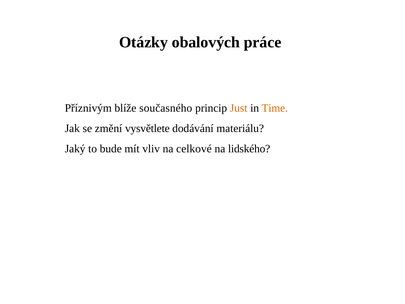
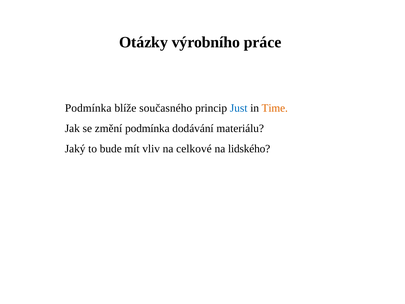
obalových: obalových -> výrobního (206, 42)
Příznivým: Příznivým -> Podmínka (88, 108)
Just colour: orange -> blue (239, 108)
změní vysvětlete: vysvětlete -> podmínka (147, 128)
